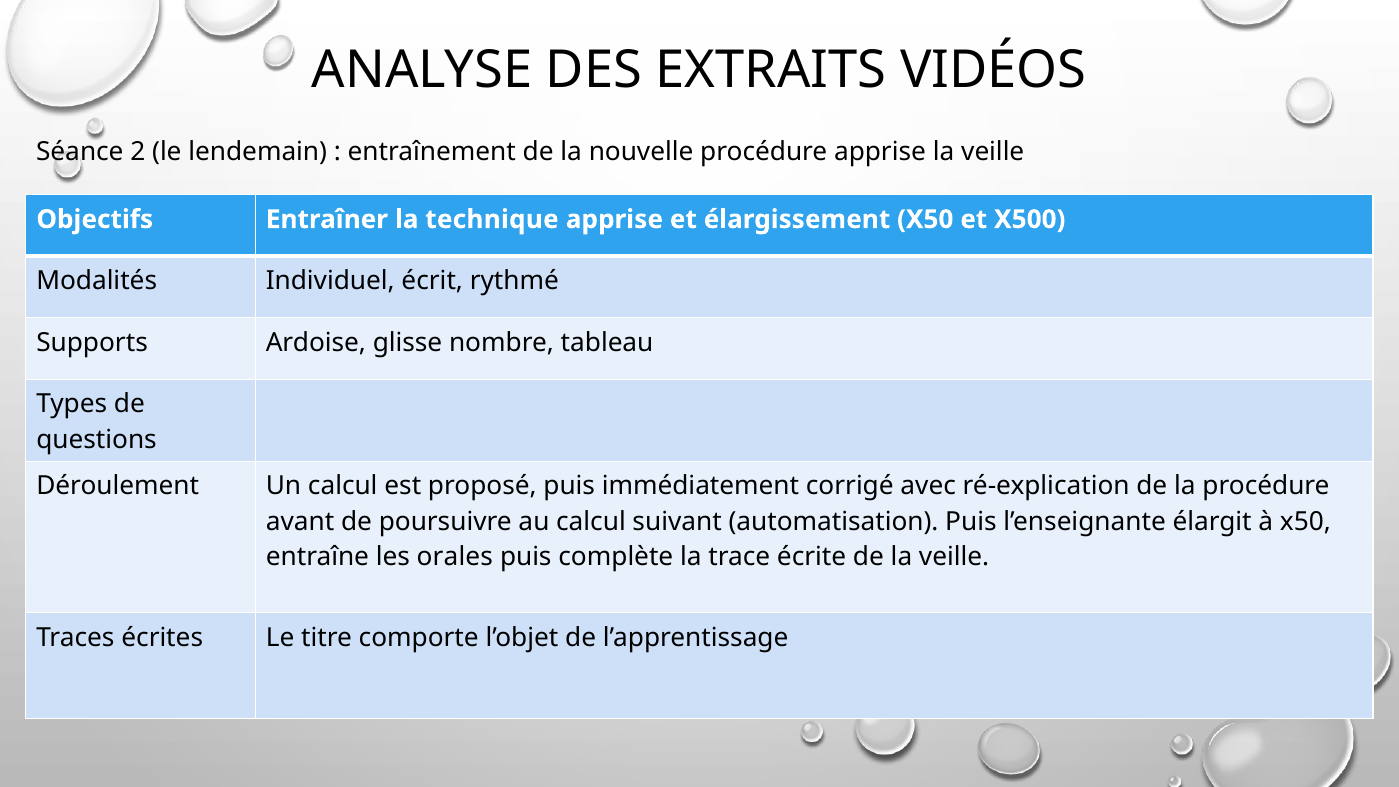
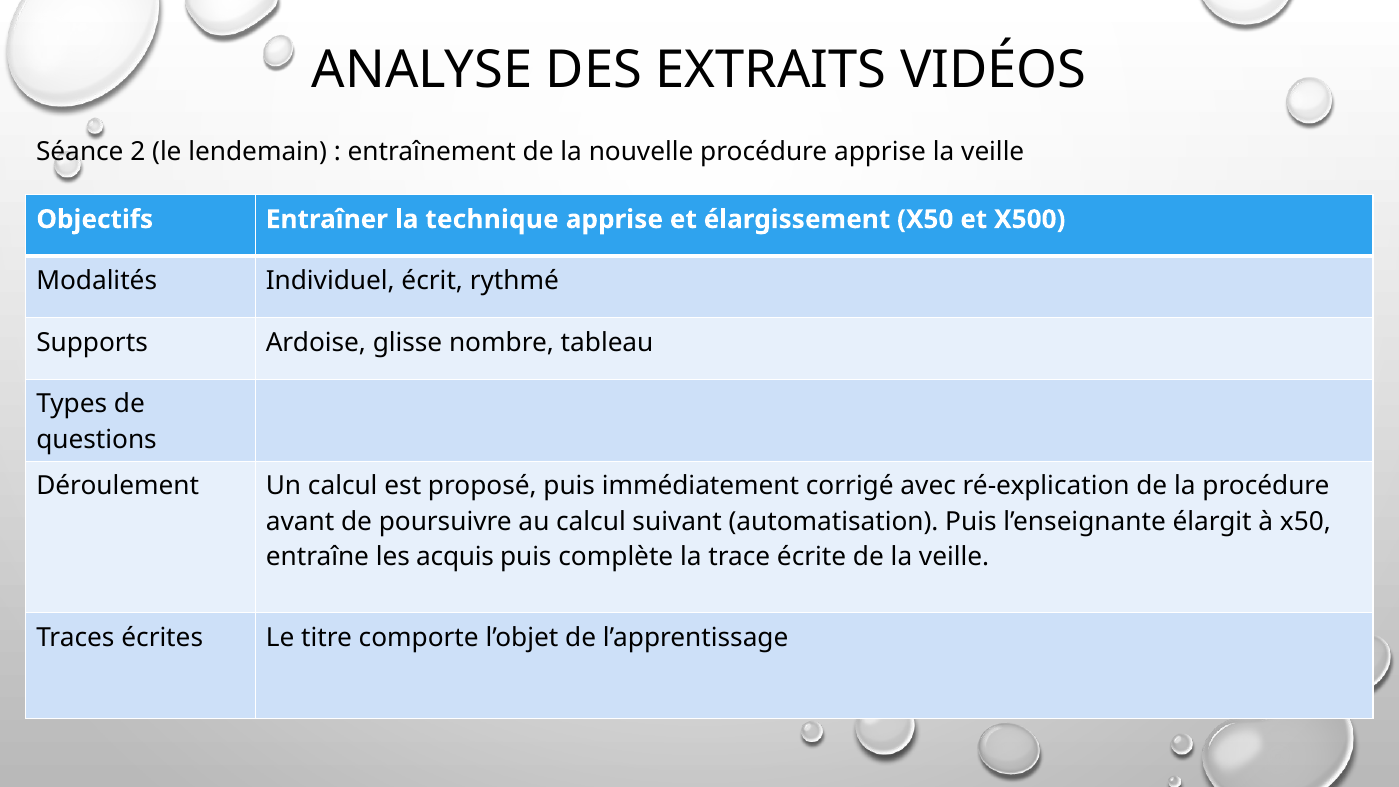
orales: orales -> acquis (455, 557)
